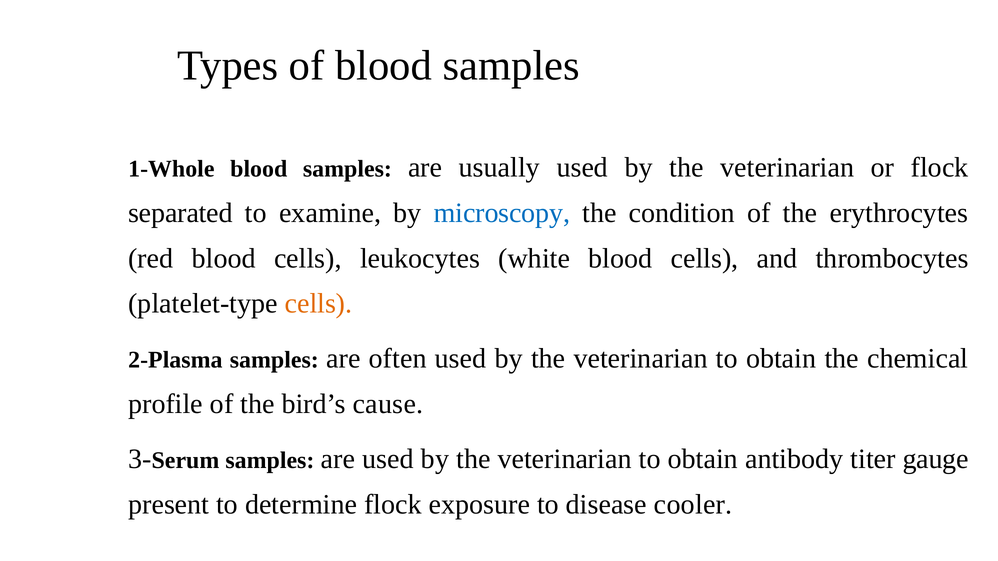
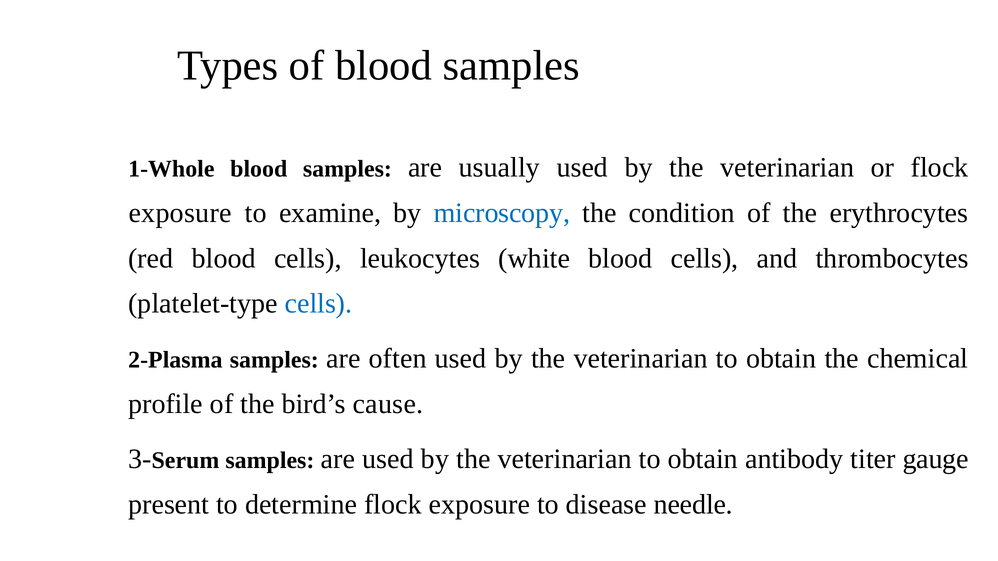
separated: separated -> exposure (180, 213)
cells colour: orange -> blue (318, 304)
cooler: cooler -> needle (693, 505)
